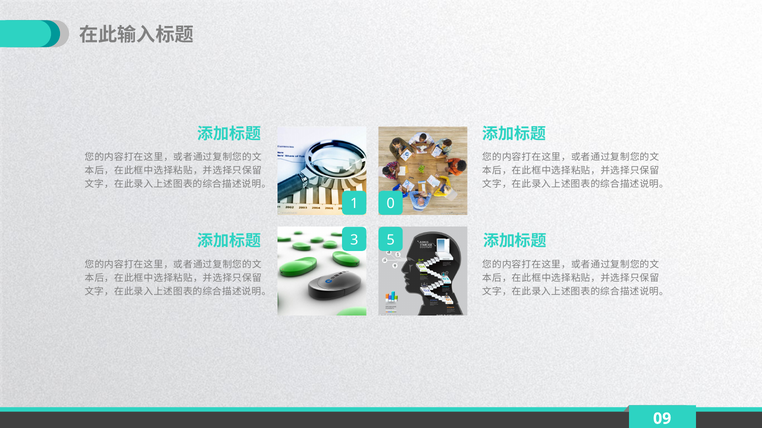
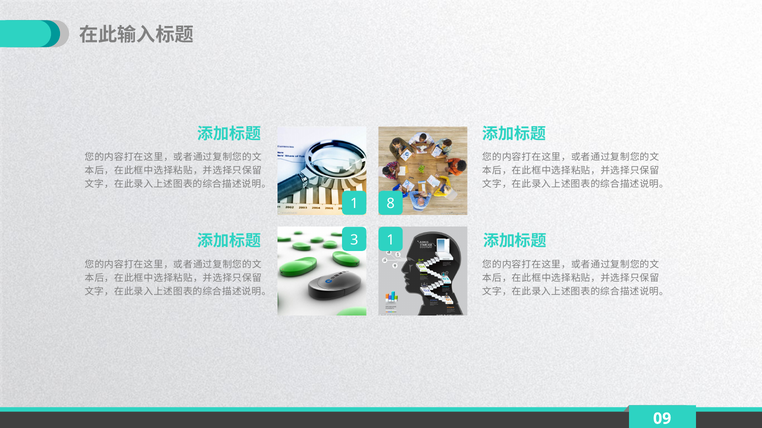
0: 0 -> 8 (391, 204)
3 5: 5 -> 1 (391, 240)
